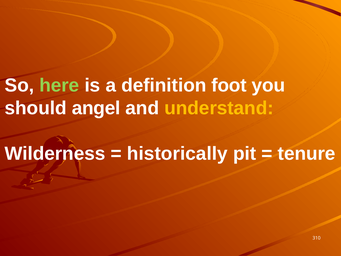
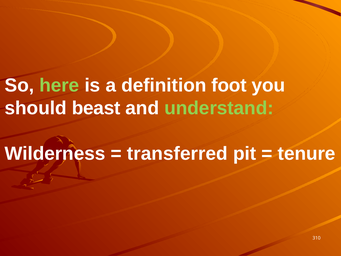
angel: angel -> beast (96, 108)
understand colour: yellow -> light green (219, 108)
historically: historically -> transferred (177, 154)
